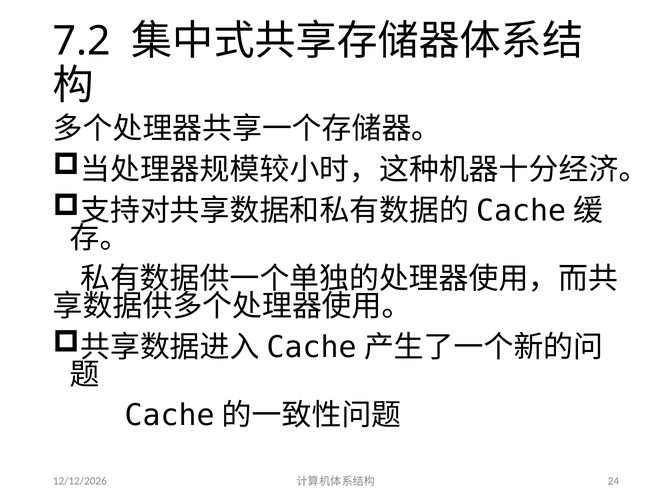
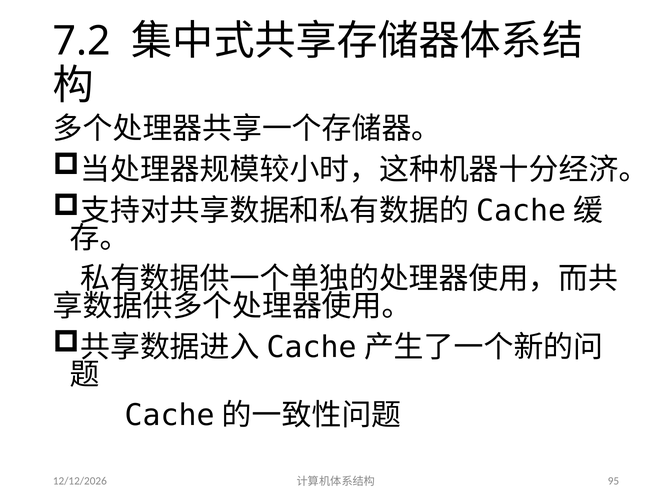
24: 24 -> 95 (613, 481)
